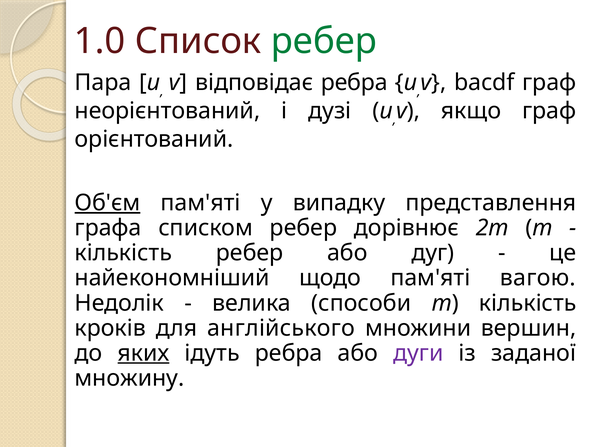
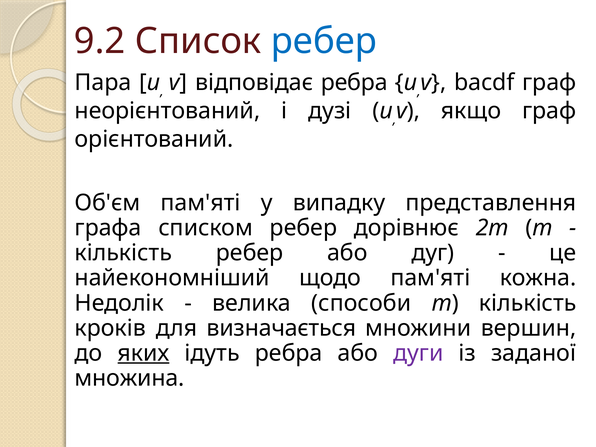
1.0: 1.0 -> 9.2 (100, 41)
ребер colour: green -> blue (324, 41)
Об'єм underline: present -> none (107, 203)
вагою: вагою -> кожна (538, 278)
англійського: англійського -> визначається (281, 328)
множину: множину -> множина (130, 378)
